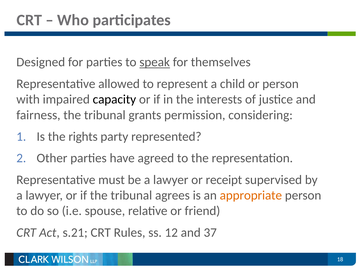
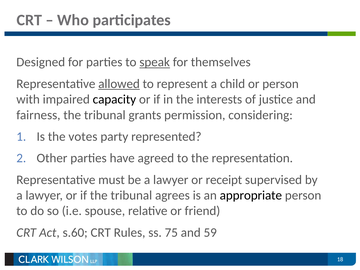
allowed underline: none -> present (119, 84)
rights: rights -> votes (83, 137)
appropriate colour: orange -> black (251, 195)
s.21: s.21 -> s.60 (75, 232)
12: 12 -> 75 (171, 232)
37: 37 -> 59 (210, 232)
